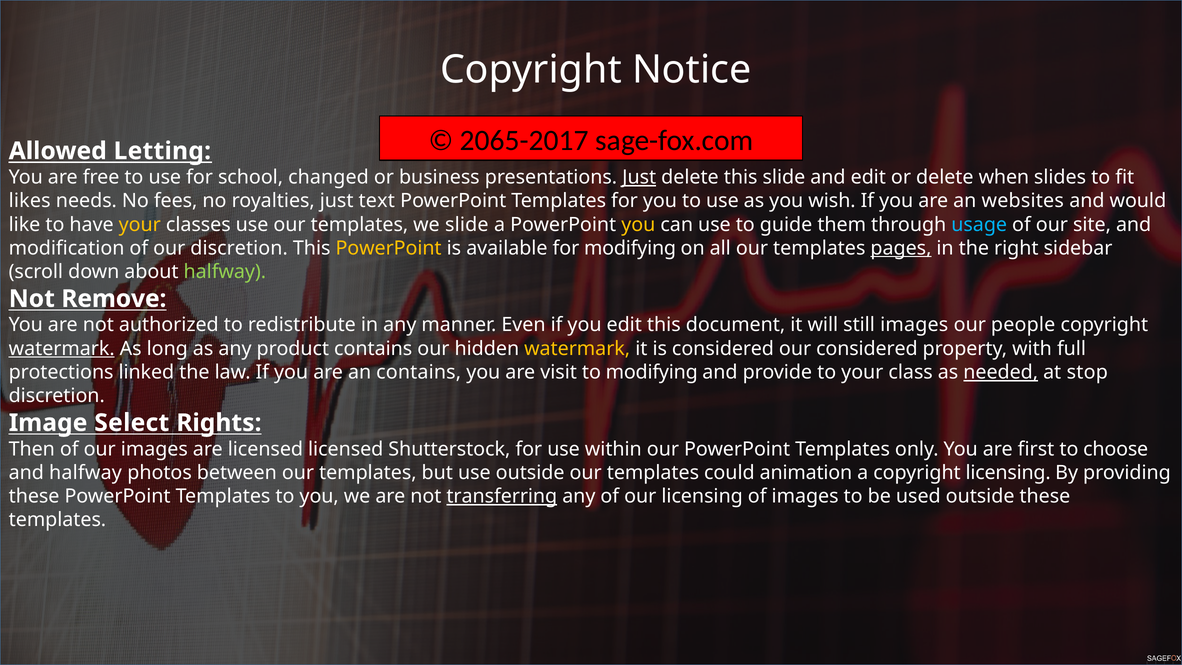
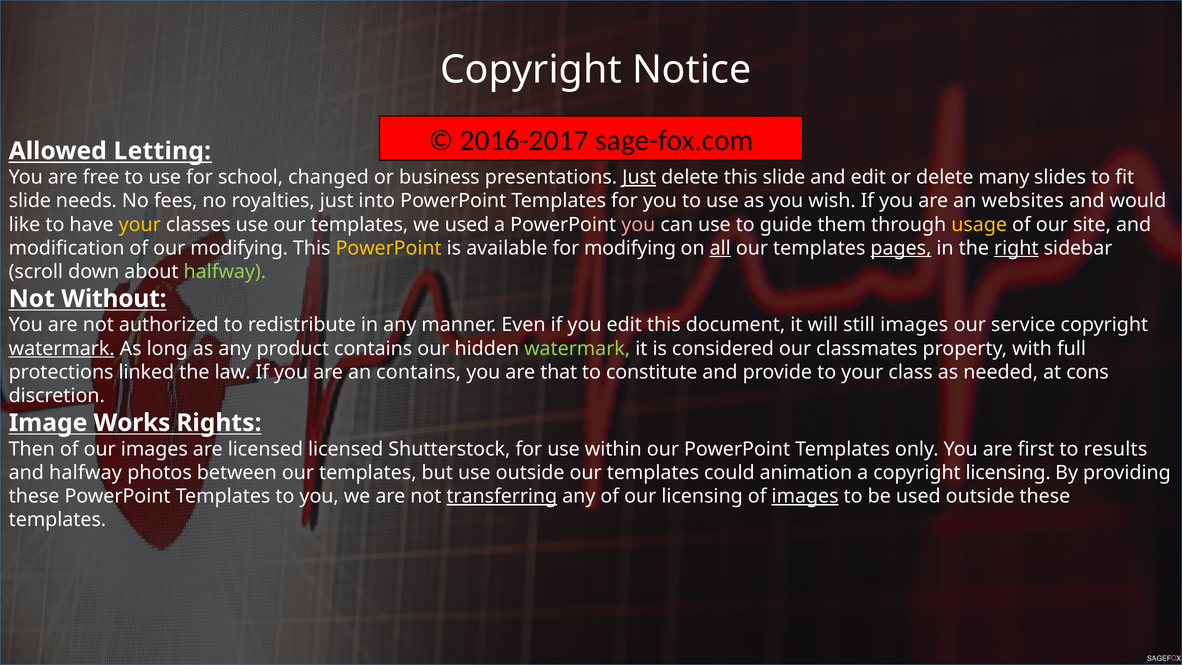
2065-2017: 2065-2017 -> 2016-2017 (524, 140)
when: when -> many (1004, 177)
likes: likes -> slide (30, 201)
text: text -> into (377, 201)
we slide: slide -> used (467, 224)
you colour: yellow -> pink (638, 224)
usage colour: light blue -> yellow (979, 224)
our discretion: discretion -> modifying (239, 248)
all underline: none -> present (720, 248)
right underline: none -> present (1016, 248)
Remove: Remove -> Without (114, 299)
people: people -> service (1023, 325)
watermark colour: yellow -> light green (577, 349)
our considered: considered -> classmates (867, 349)
visit: visit -> that (559, 372)
to modifying: modifying -> constitute (652, 372)
needed underline: present -> none (1001, 372)
stop: stop -> cons (1088, 372)
Select: Select -> Works (132, 423)
choose: choose -> results (1116, 449)
images underline: none -> present (805, 496)
